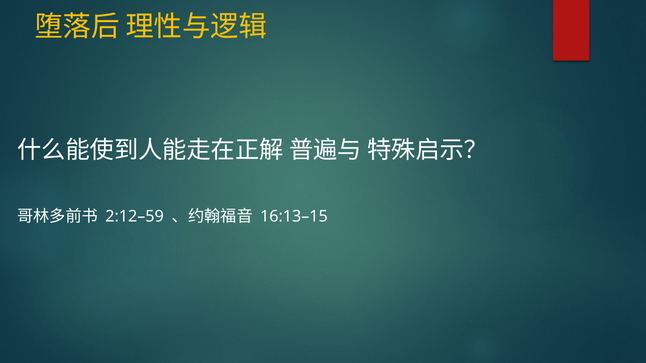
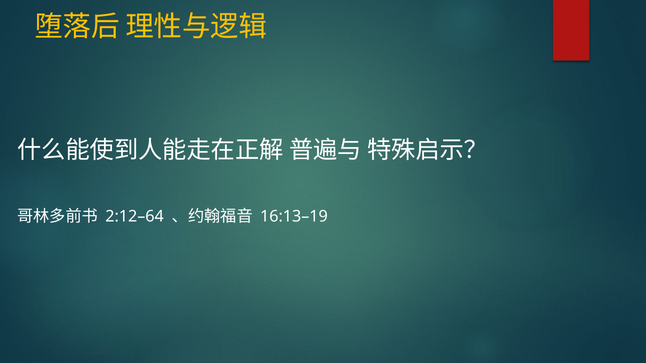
2:12–59: 2:12–59 -> 2:12–64 (135, 216)
16:13–15: 16:13–15 -> 16:13–19 (294, 216)
